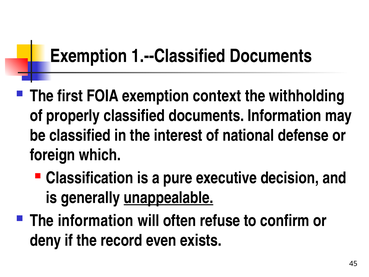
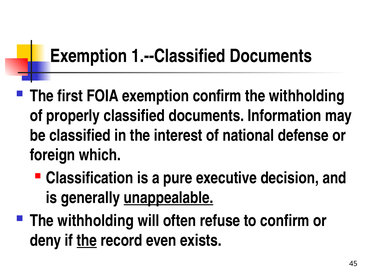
exemption context: context -> confirm (217, 96)
information: information -> withholding (96, 221)
the underline: none -> present (87, 240)
